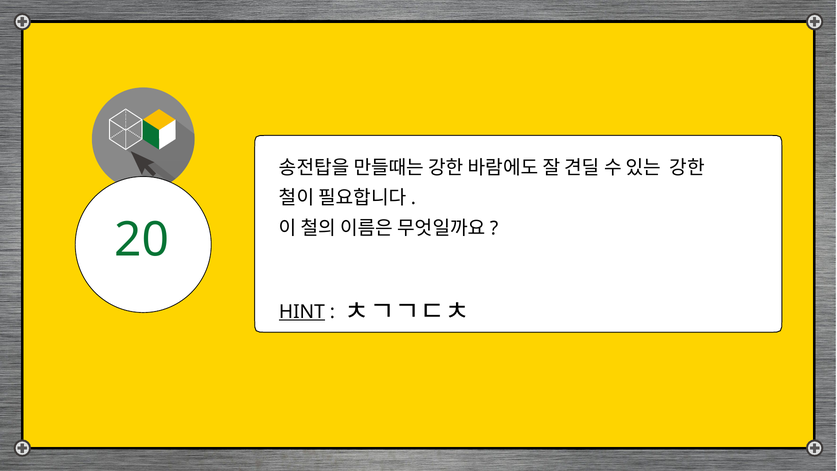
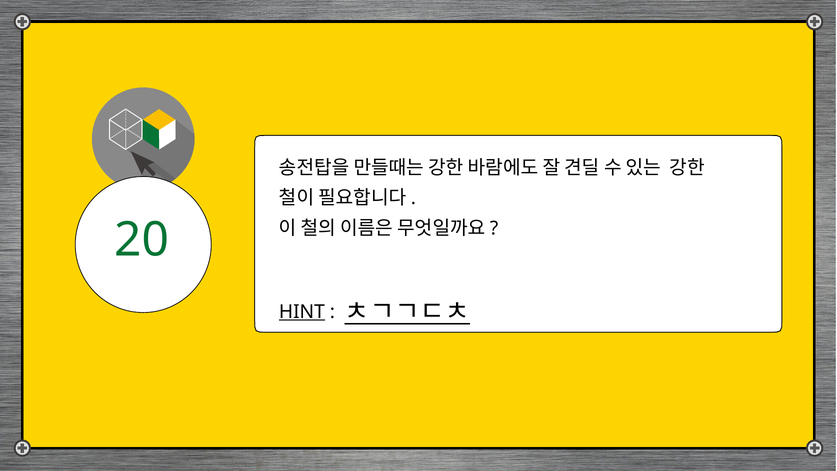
ㅊㄱㄱㄷㅊ underline: none -> present (407, 312)
